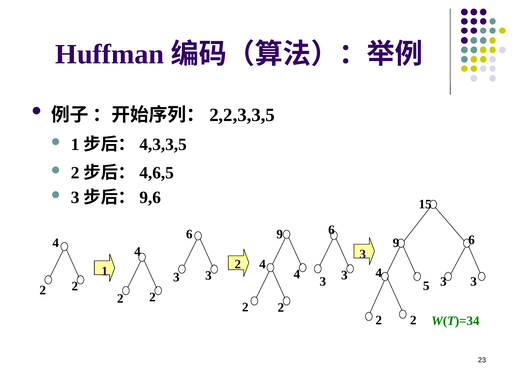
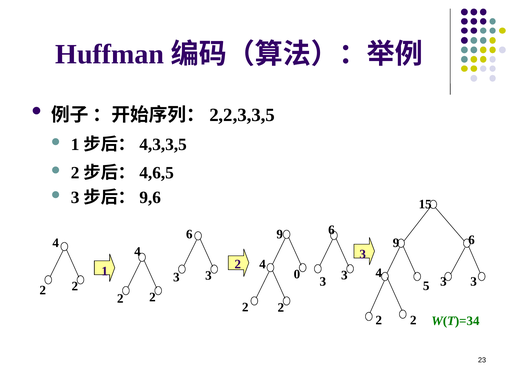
3 4: 4 -> 0 (297, 275)
